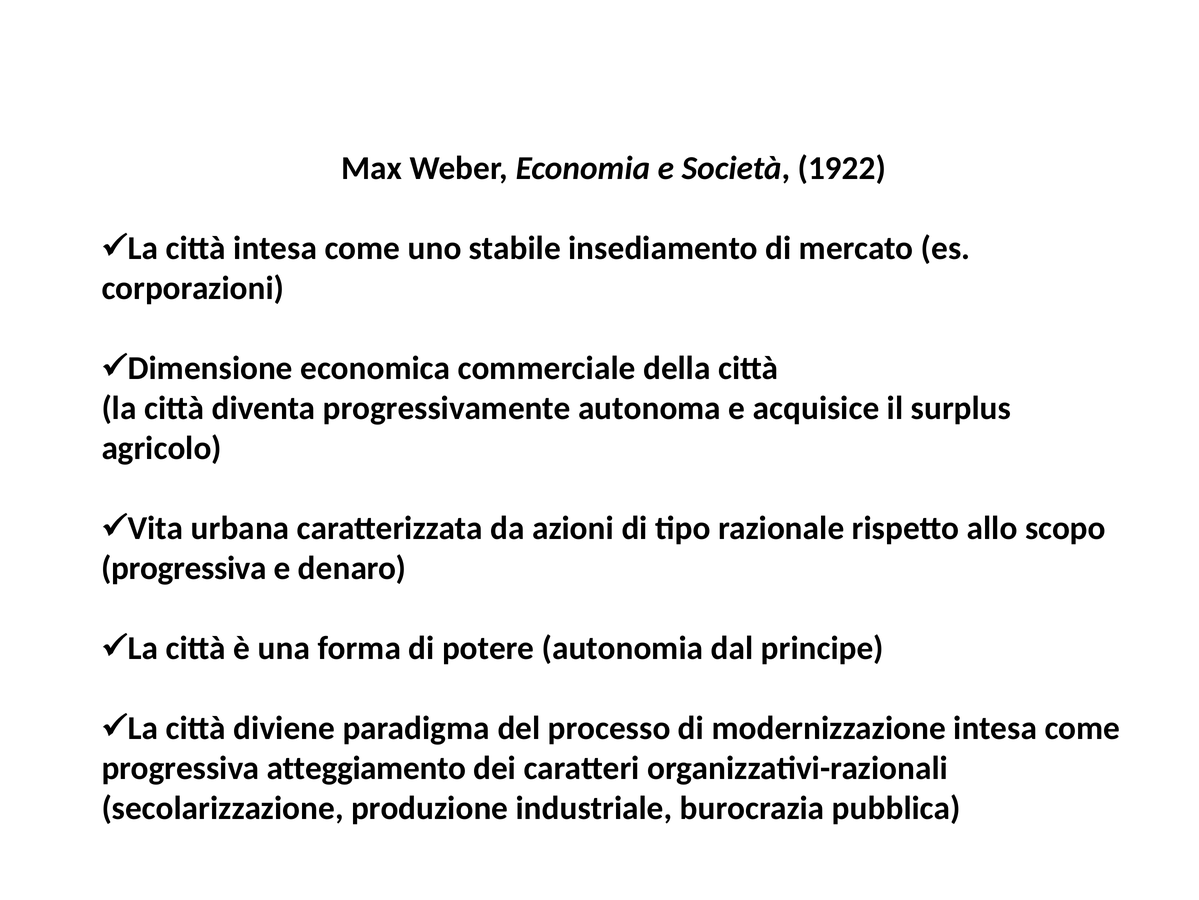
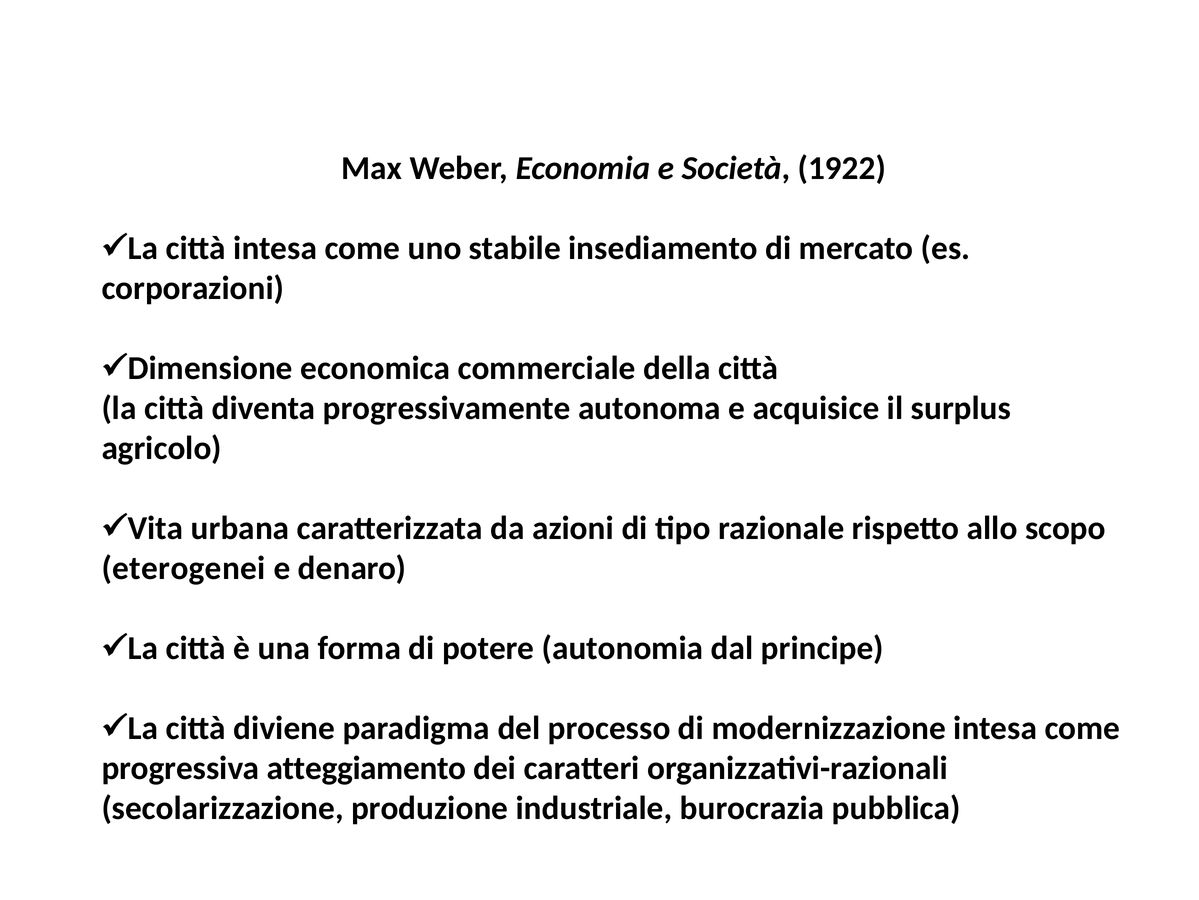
progressiva: progressiva -> eterogenei (184, 568)
